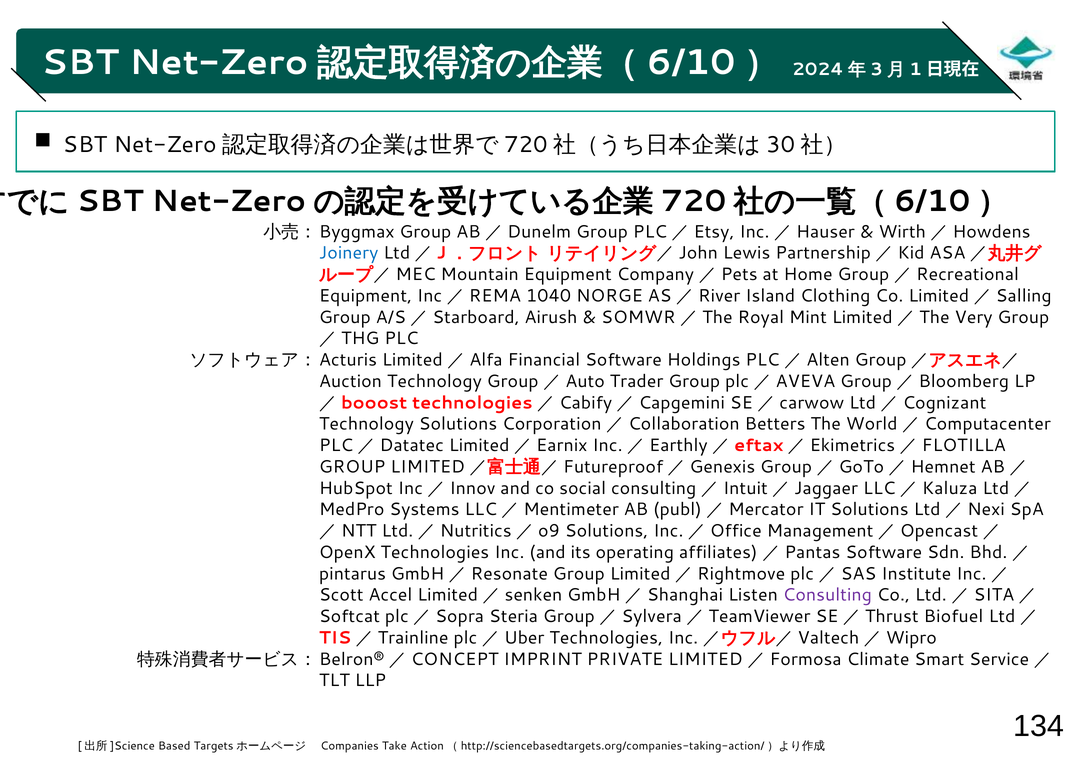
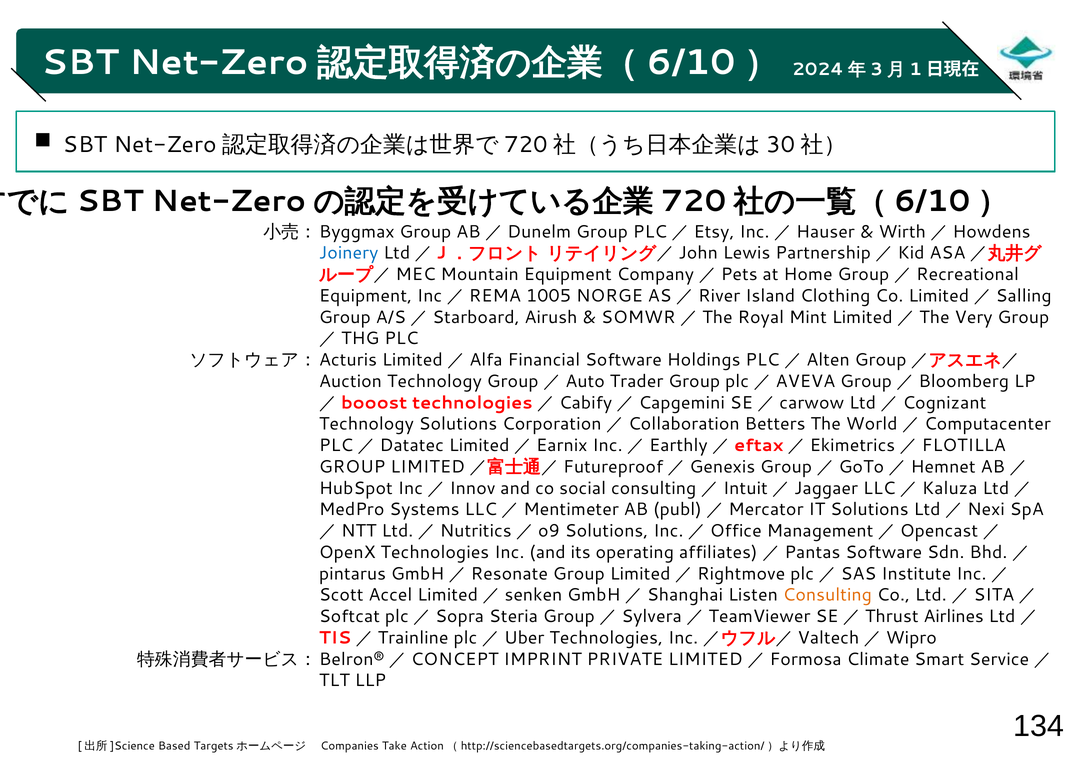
1040: 1040 -> 1005 (548, 296)
Consulting colour: purple -> orange (827, 595)
Biofuel: Biofuel -> Airlines (954, 617)
